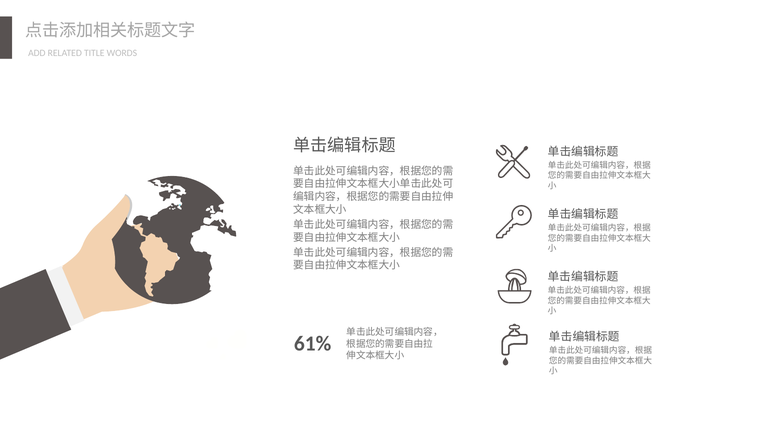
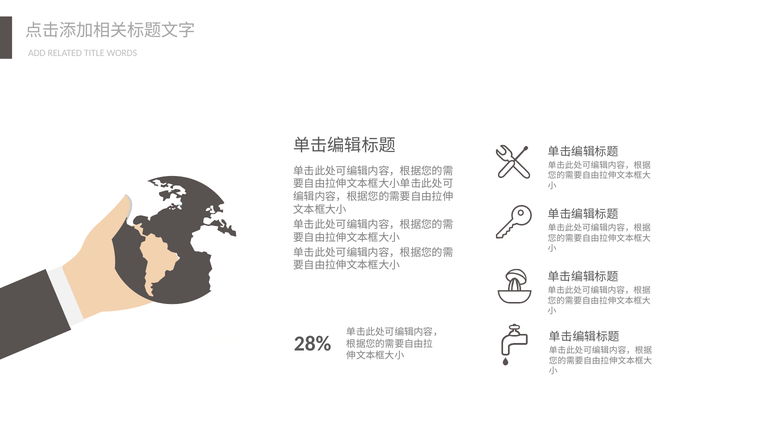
61%: 61% -> 28% (313, 344)
